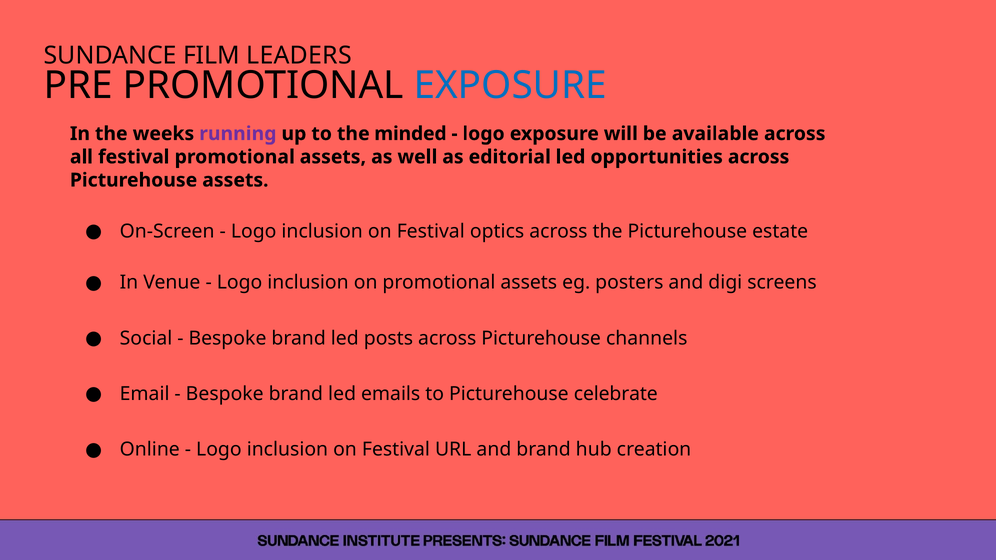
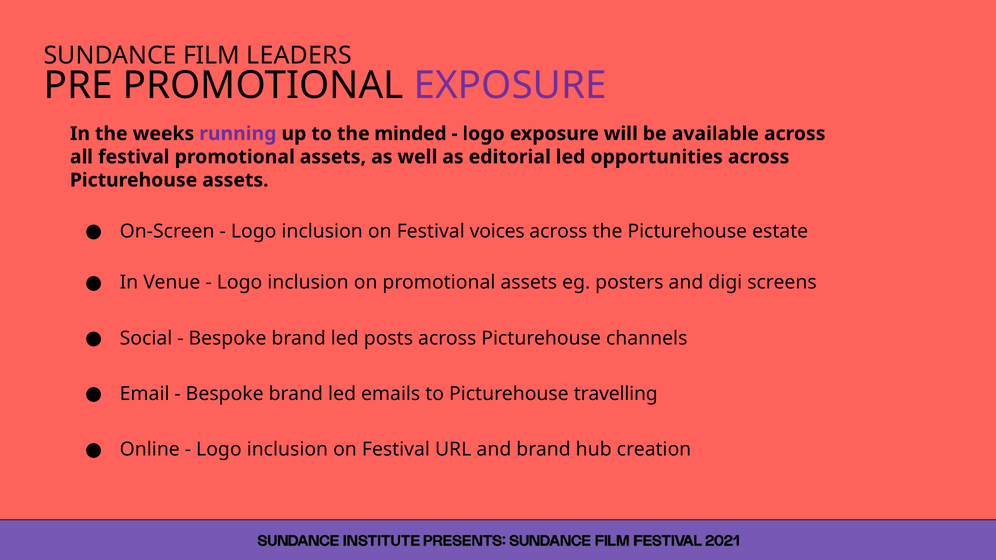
EXPOSURE colour: blue -> purple (510, 85)
optics: optics -> voices (497, 231)
celebrate: celebrate -> travelling (616, 394)
